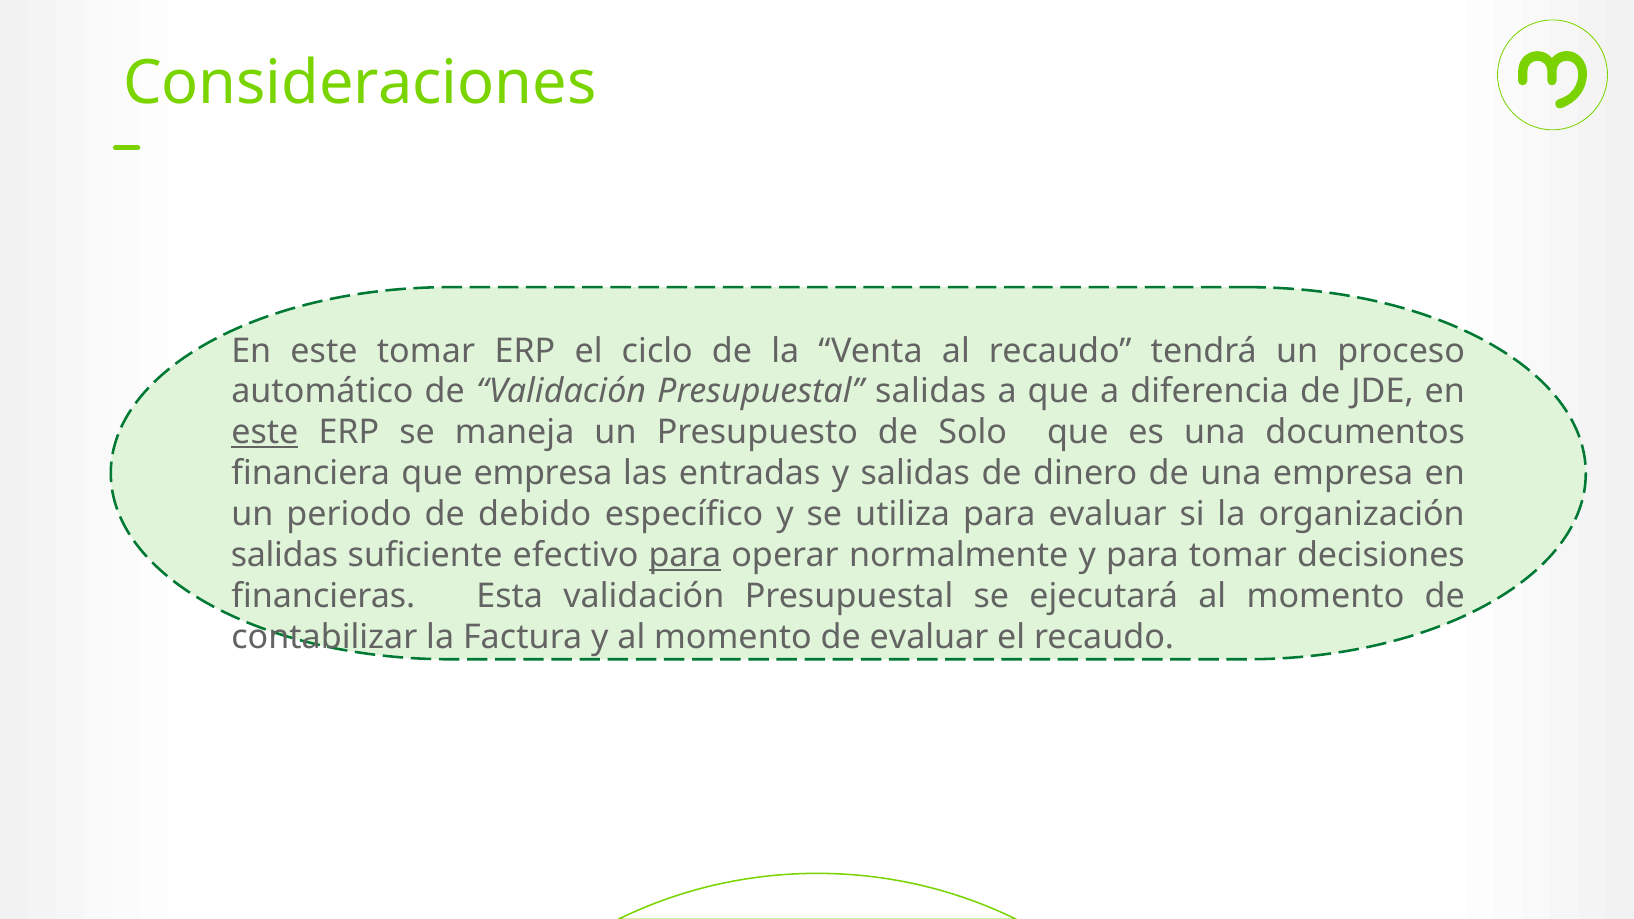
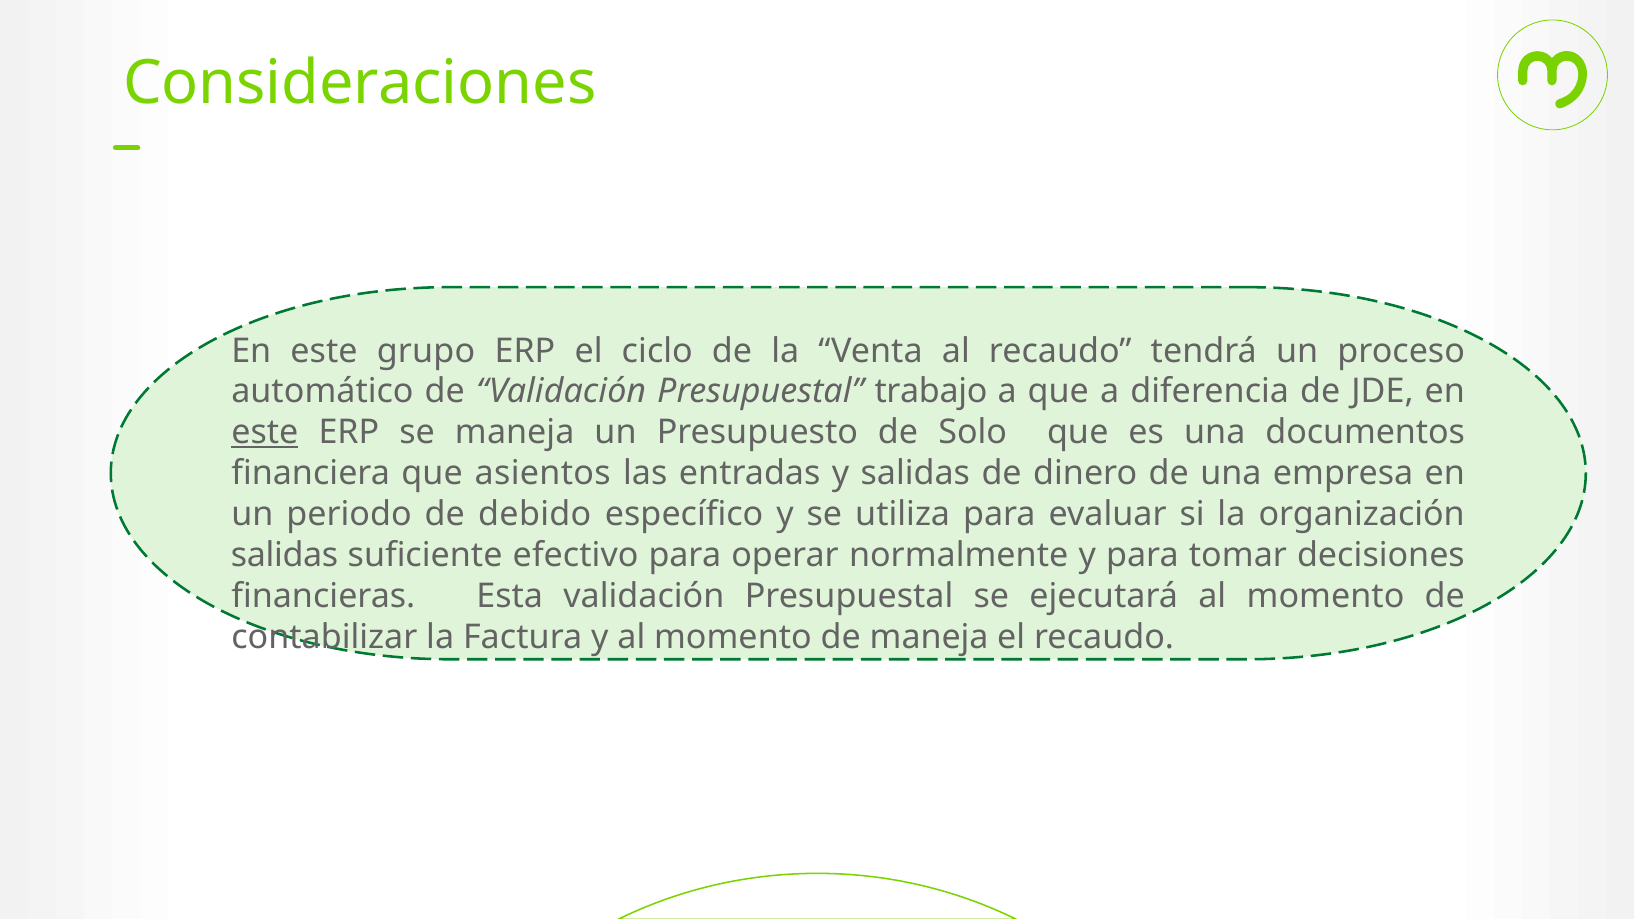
este tomar: tomar -> grupo (426, 351)
Presupuestal salidas: salidas -> trabajo (931, 392)
que empresa: empresa -> asientos (543, 473)
para underline: present -> none (685, 555)
de evaluar: evaluar -> maneja (929, 637)
